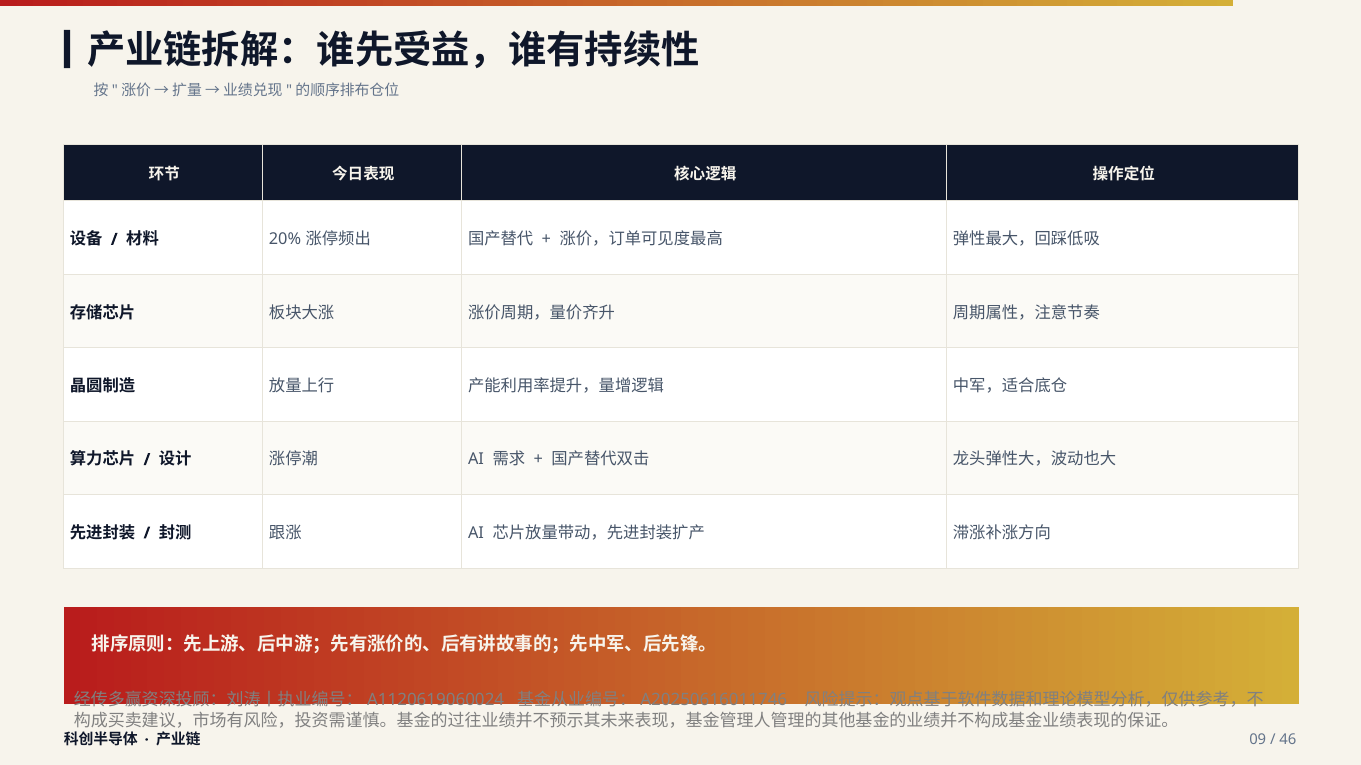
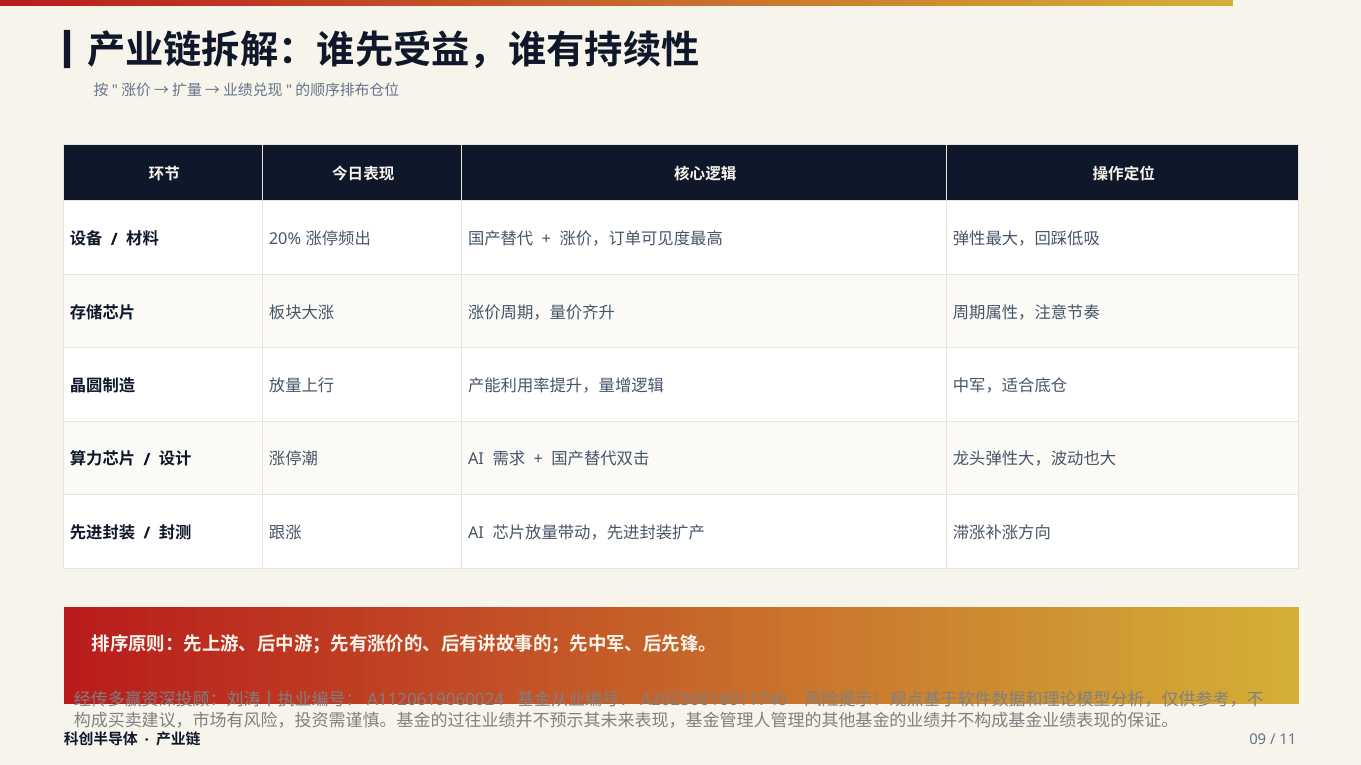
46: 46 -> 11 (1288, 740)
